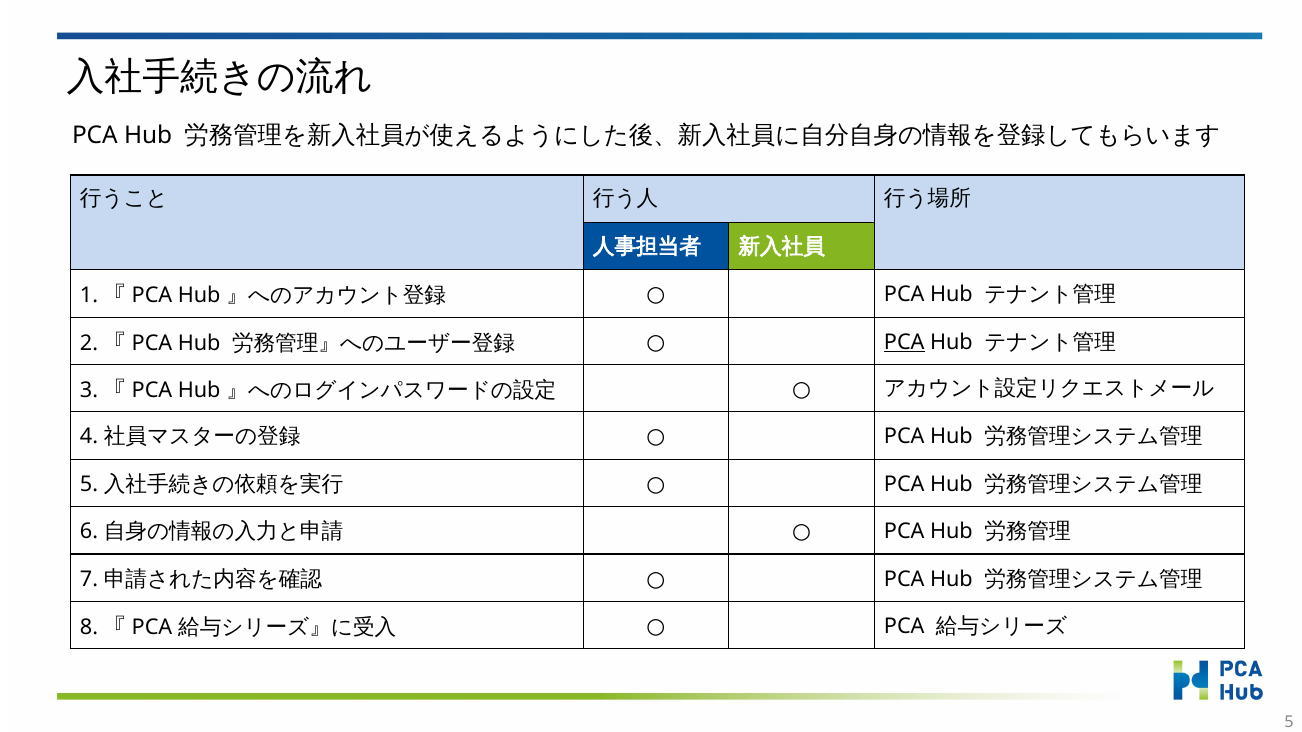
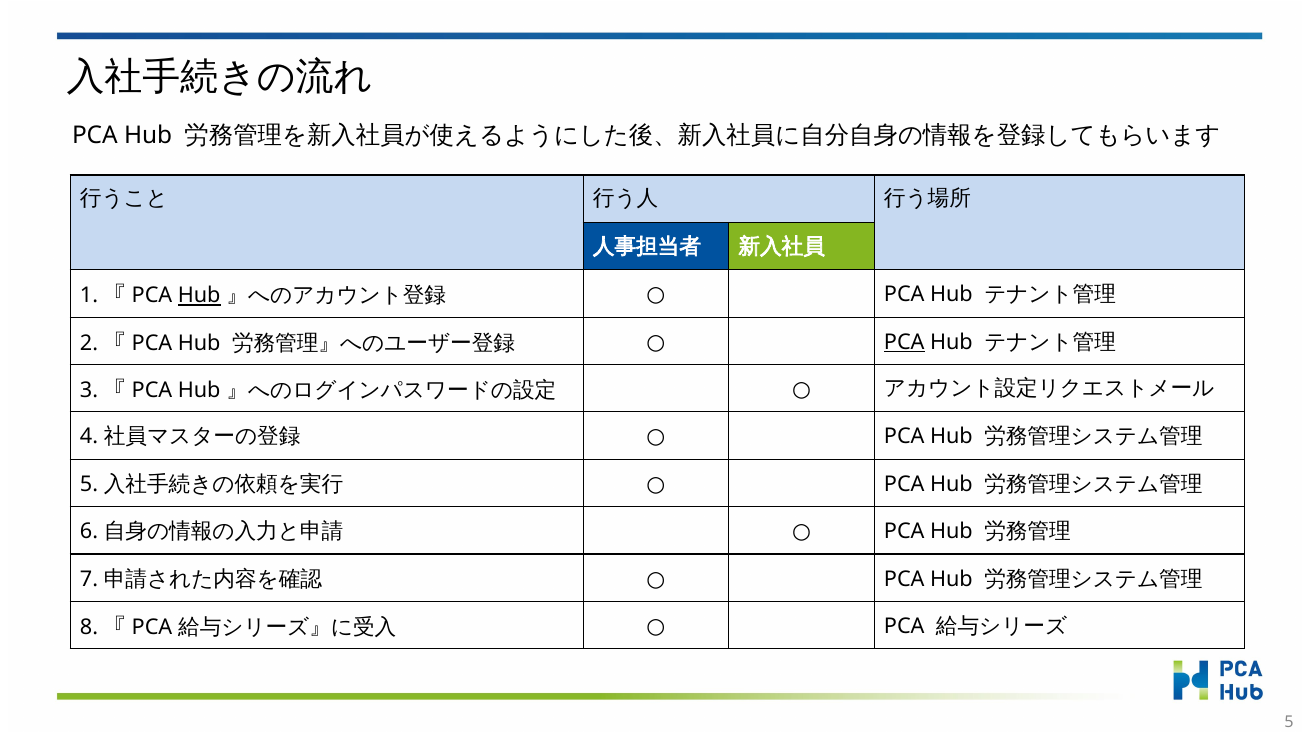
Hub underline: none -> present (199, 296)
